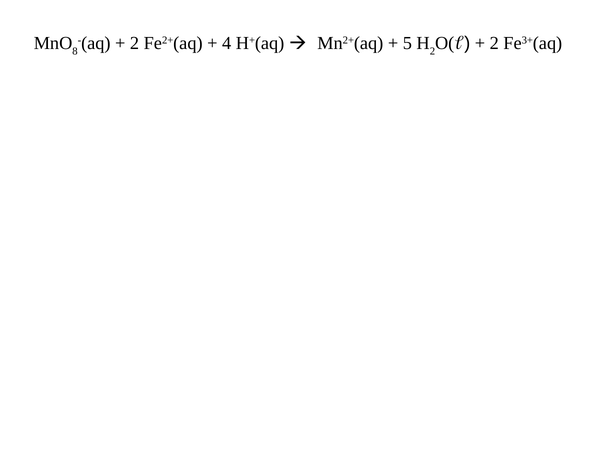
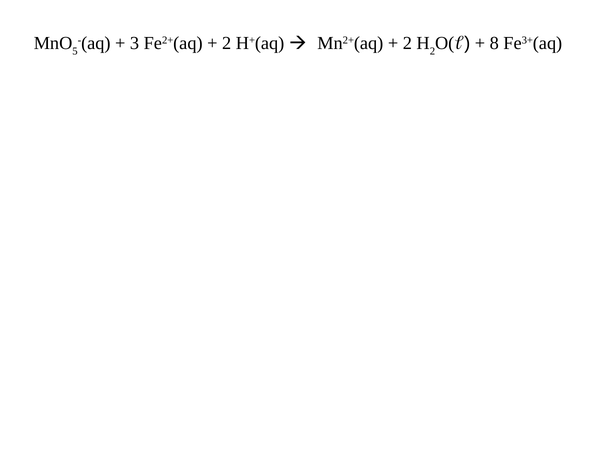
8: 8 -> 5 (75, 51)
2: 2 -> 3 (135, 43)
4: 4 -> 2 (227, 43)
5: 5 -> 2 (407, 43)
2: 2 -> 8 (494, 43)
